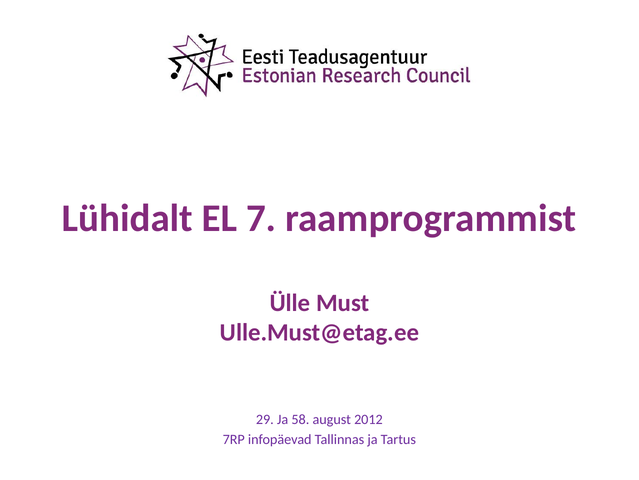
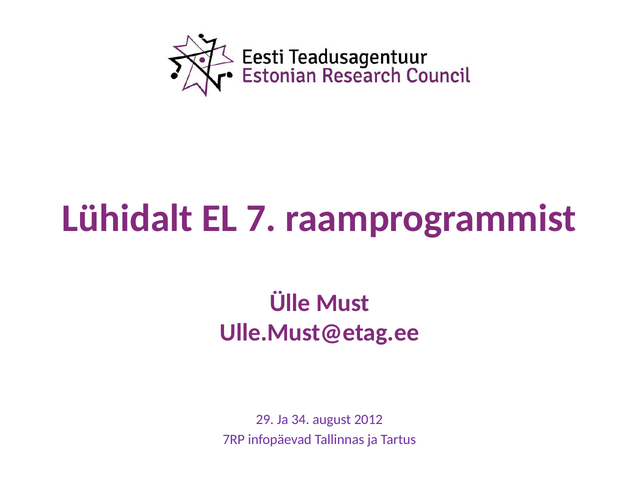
58: 58 -> 34 (300, 419)
